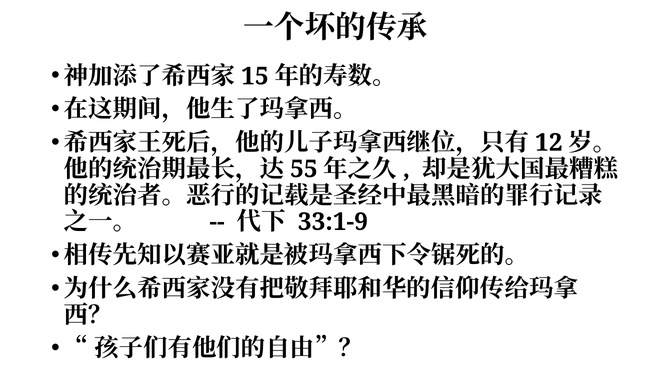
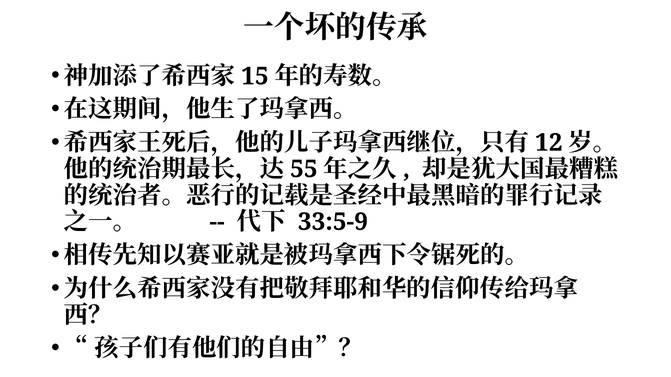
33:1-9: 33:1-9 -> 33:5-9 (333, 222)
